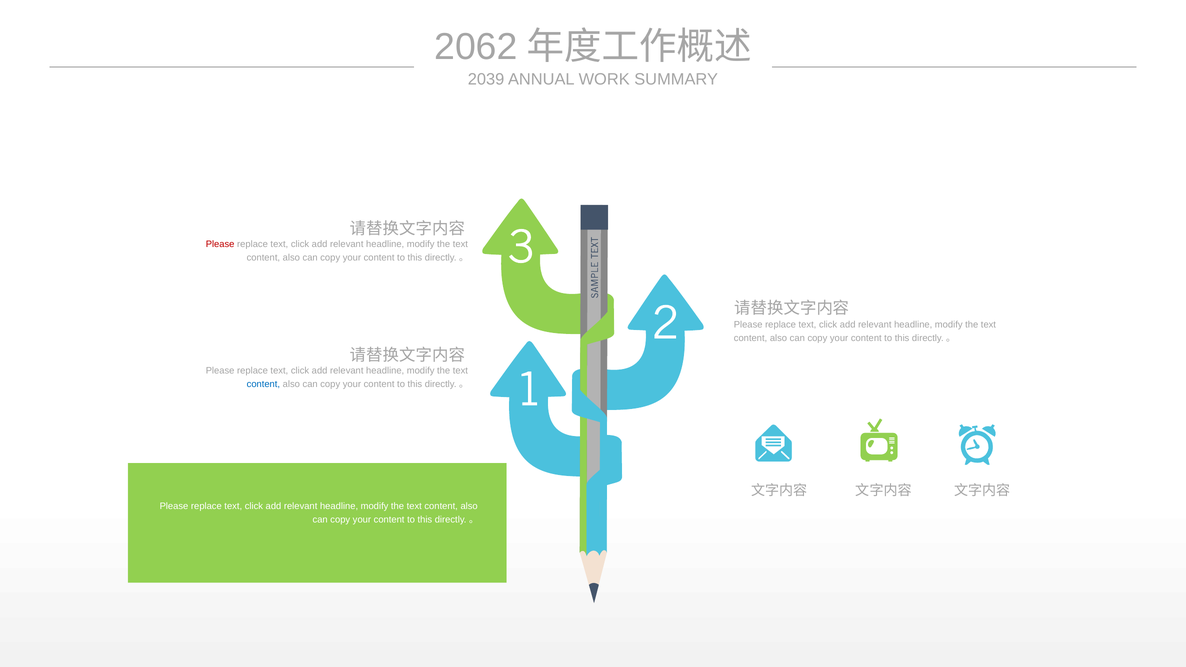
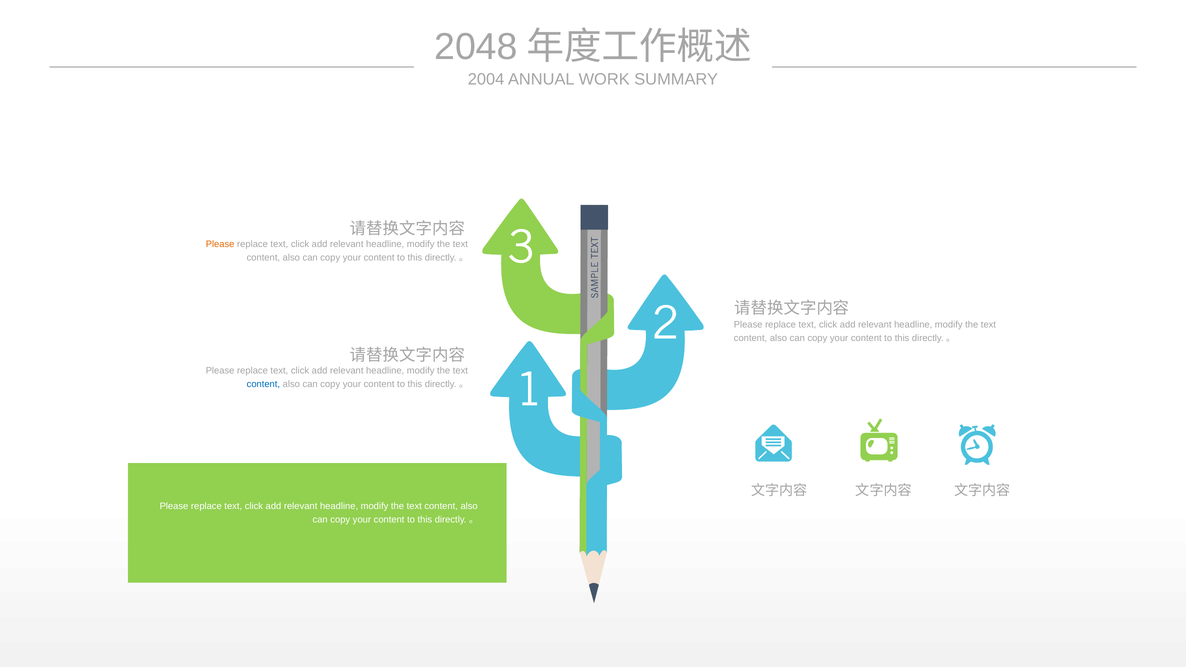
2062: 2062 -> 2048 (476, 47)
2039: 2039 -> 2004 (486, 80)
Please colour: red -> orange (220, 244)
